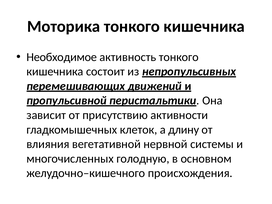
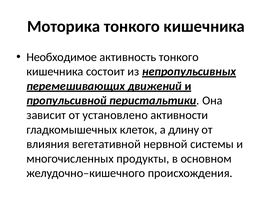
присутствию: присутствию -> установлено (115, 115)
голодную: голодную -> продукты (143, 159)
